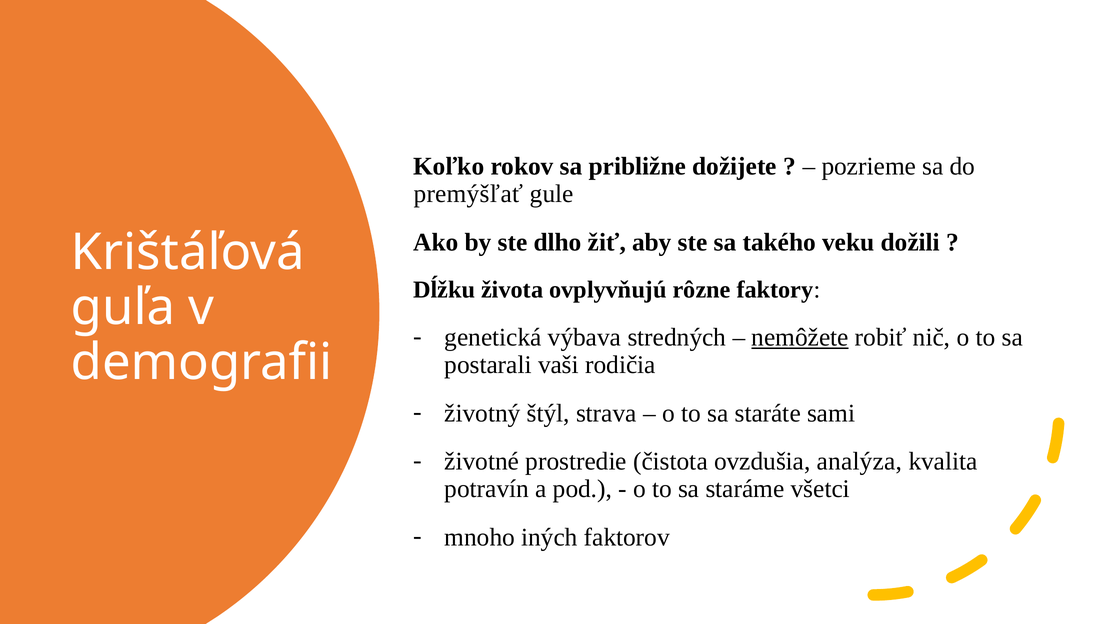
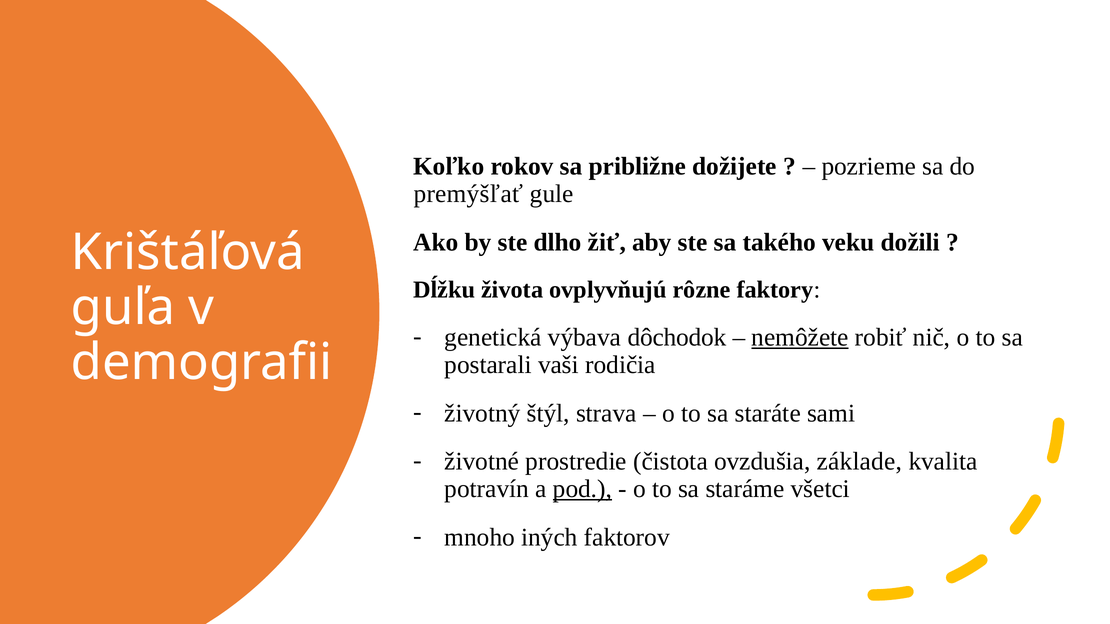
stredných: stredných -> dôchodok (677, 338)
analýza: analýza -> základe (859, 462)
pod underline: none -> present (582, 489)
